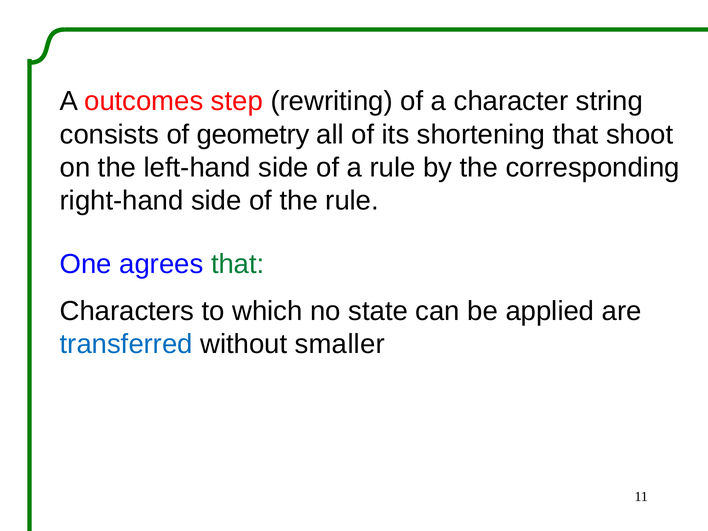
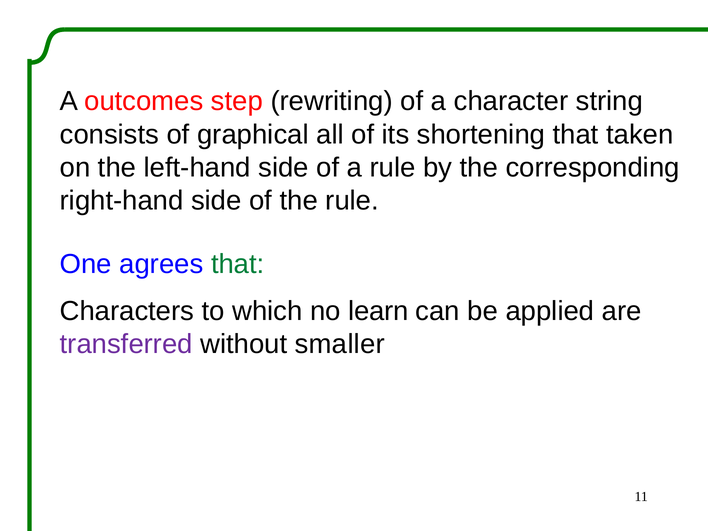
geometry: geometry -> graphical (253, 134)
shoot: shoot -> taken (640, 134)
state: state -> learn (378, 311)
transferred colour: blue -> purple (126, 344)
